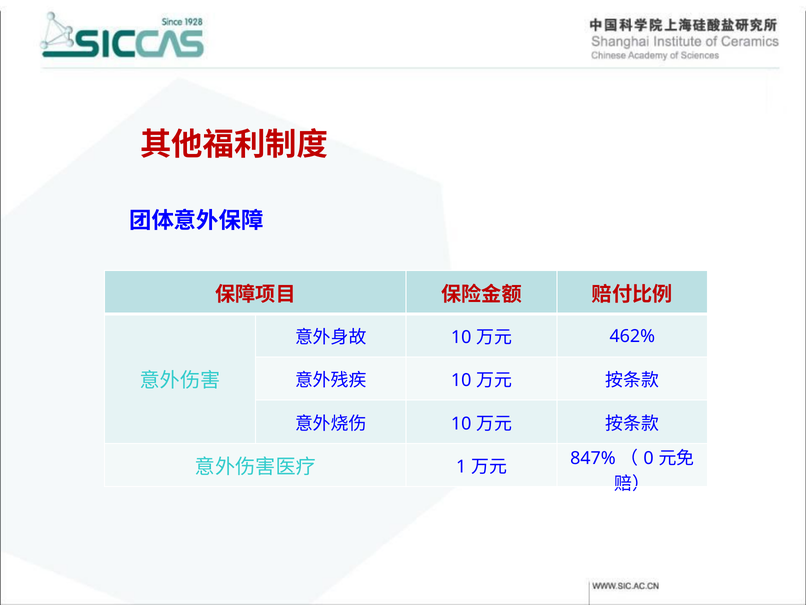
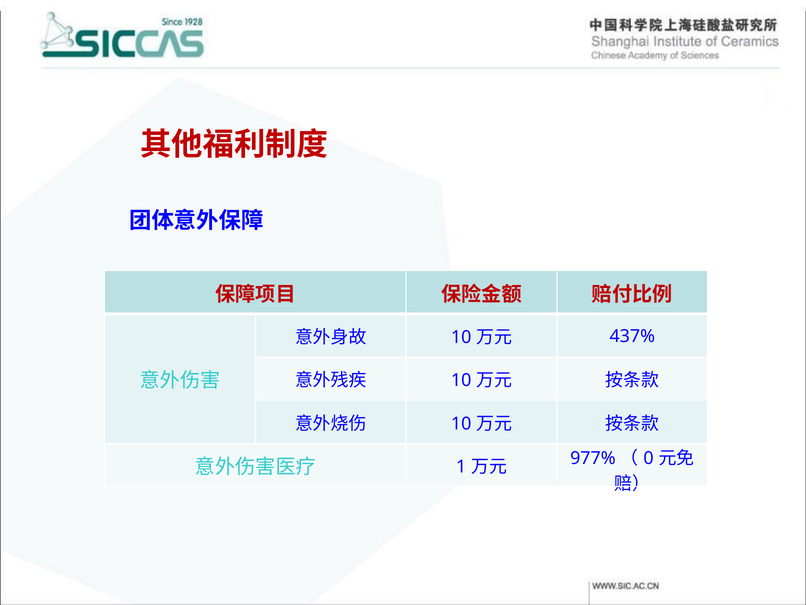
462%: 462% -> 437% (632, 336)
847%: 847% -> 977% (593, 458)
